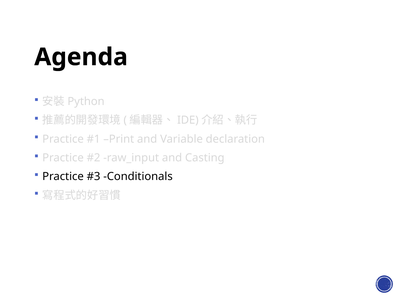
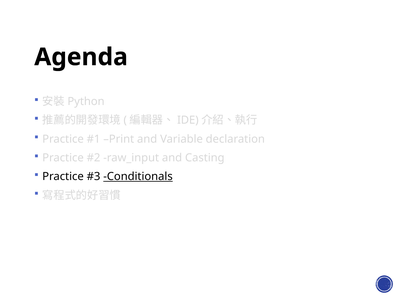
Conditionals underline: none -> present (138, 177)
